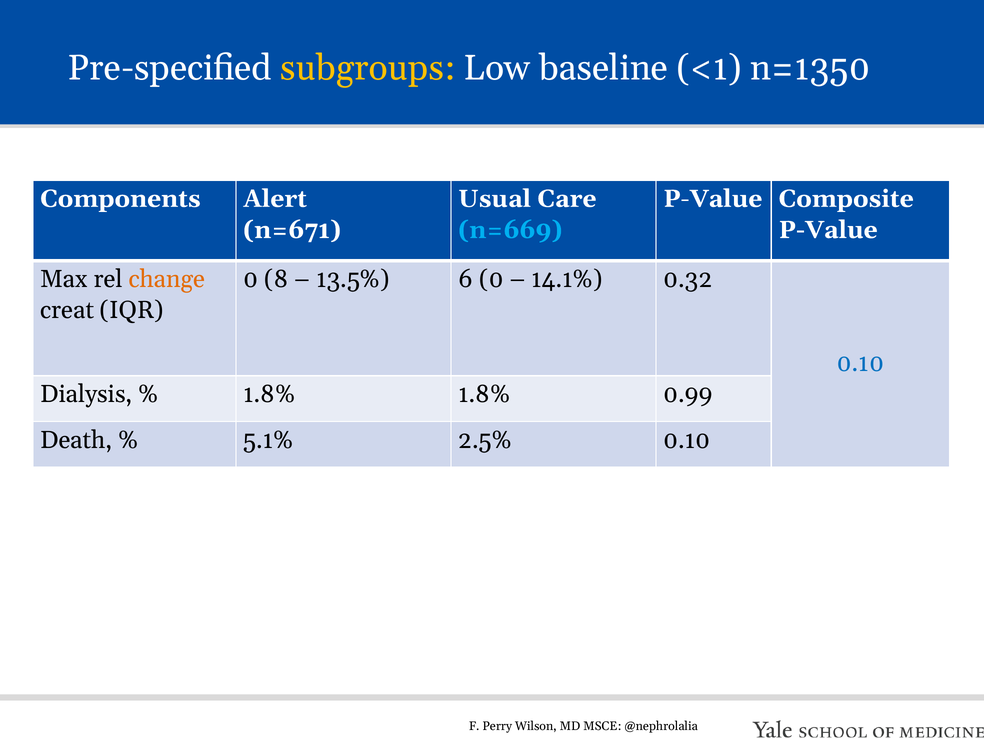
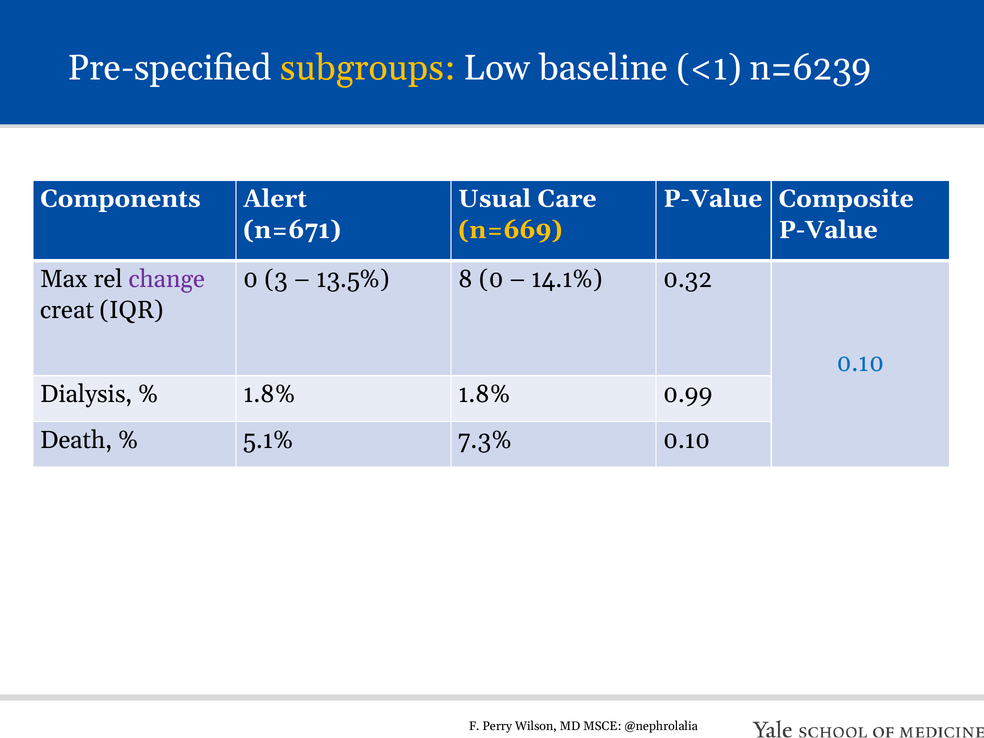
n=1350: n=1350 -> n=6239 (811, 68)
n=669 colour: light blue -> yellow (510, 230)
change colour: orange -> purple (167, 279)
8: 8 -> 3 (276, 279)
6: 6 -> 8 (466, 279)
2.5%: 2.5% -> 7.3% (485, 440)
